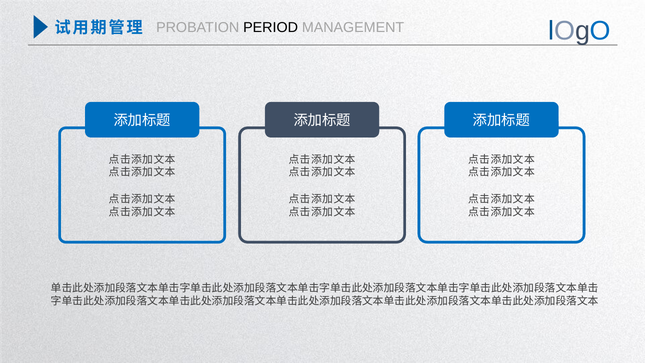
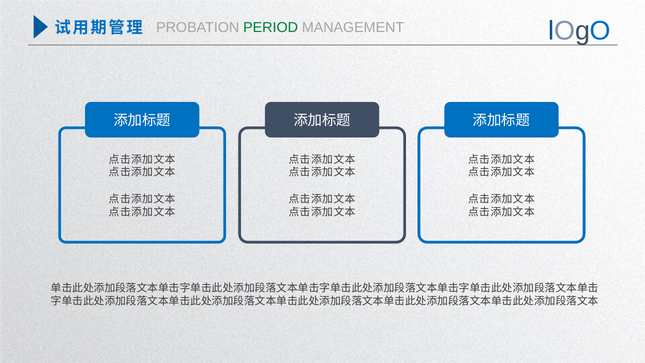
PERIOD colour: black -> green (271, 28)
